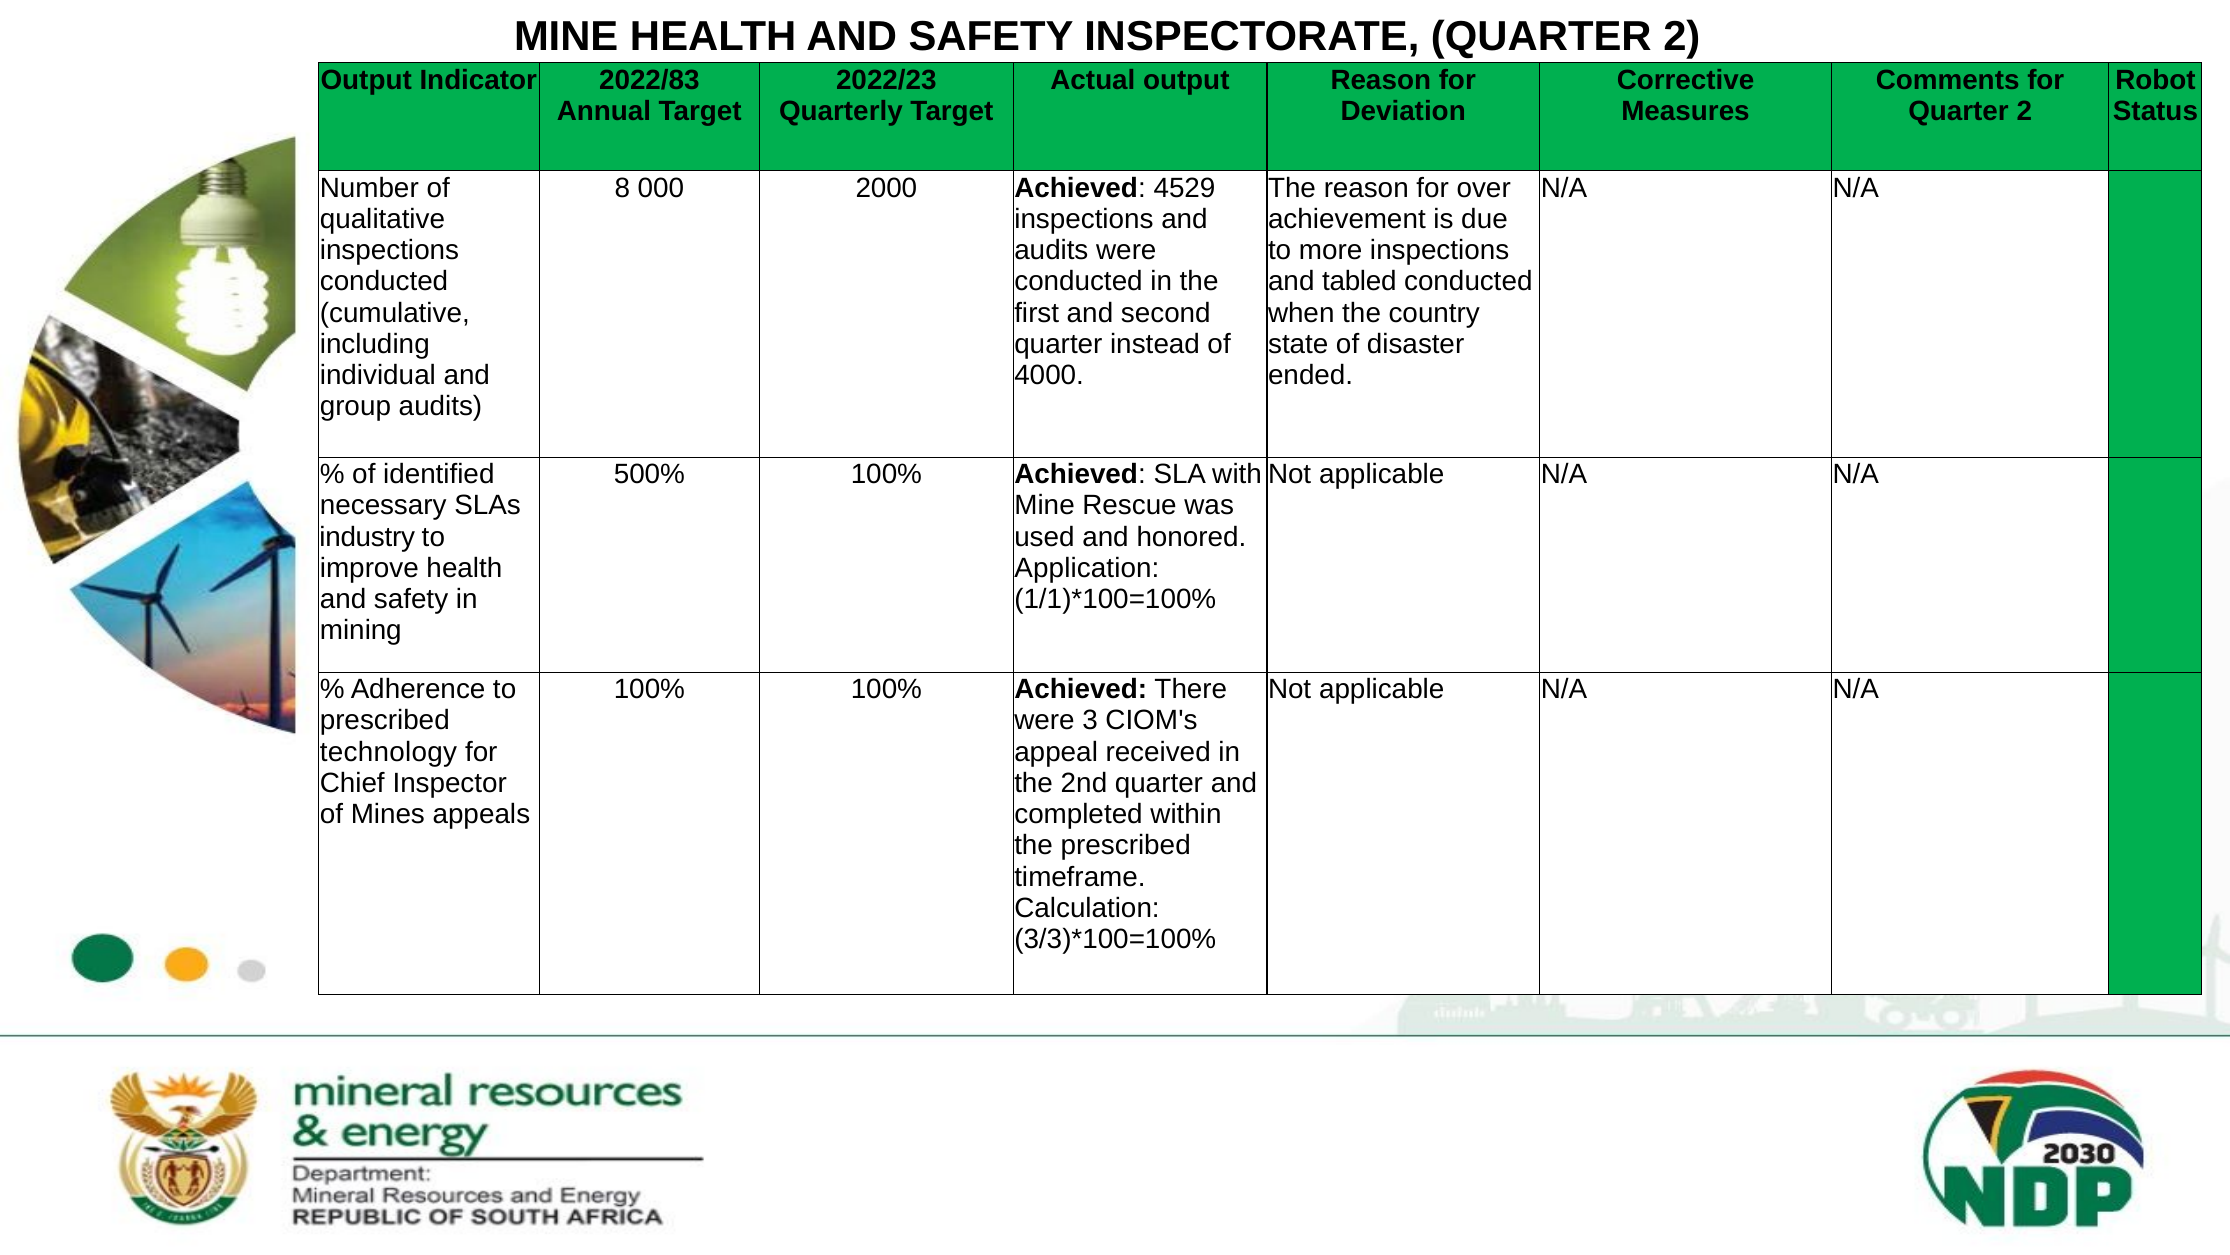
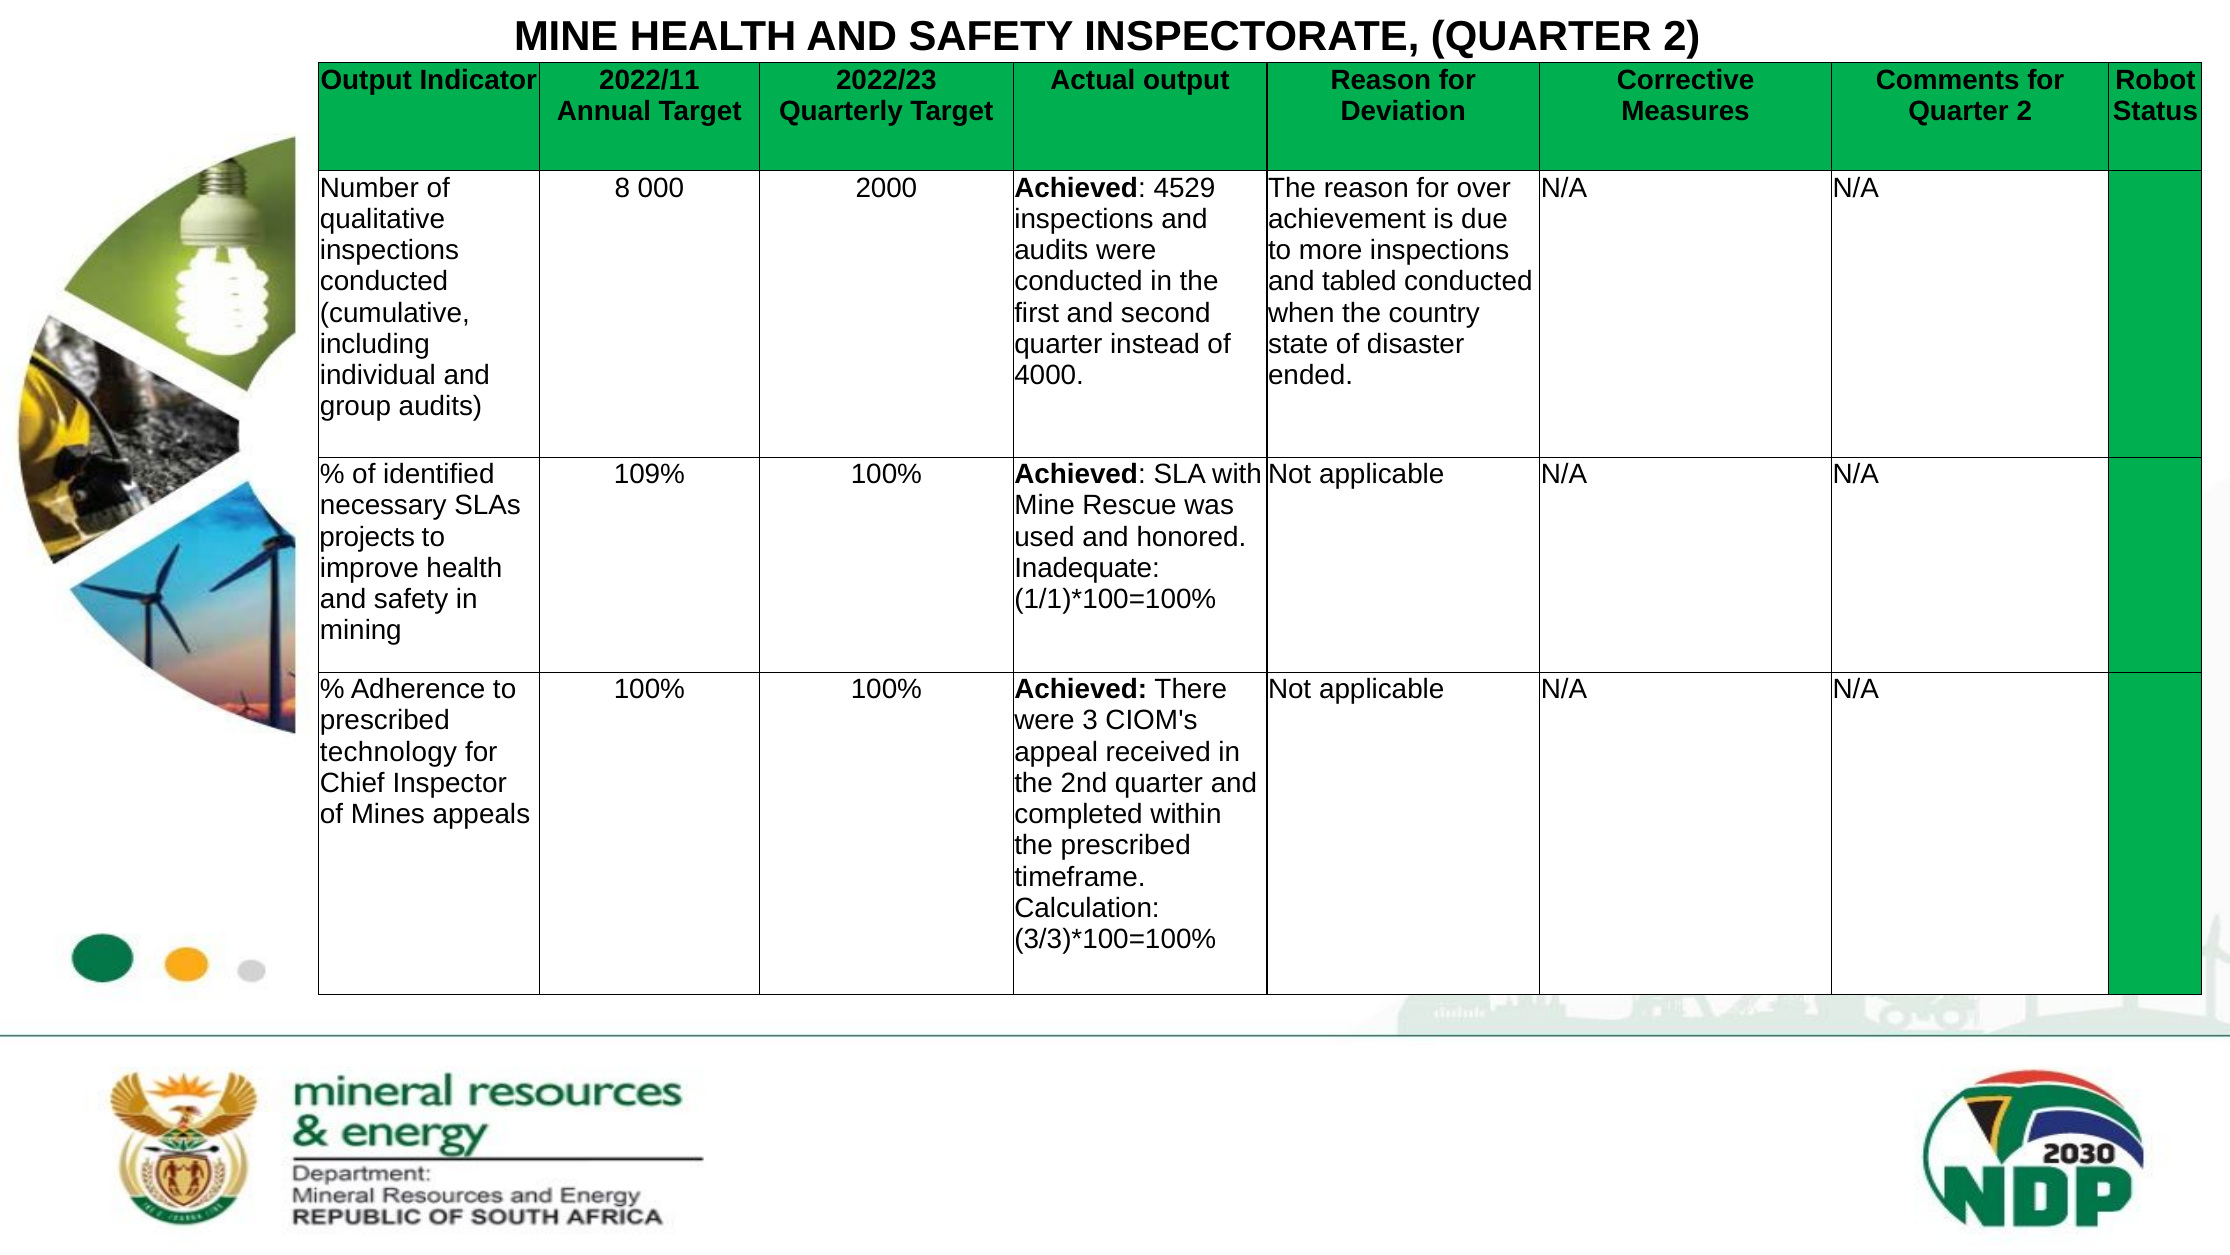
2022/83: 2022/83 -> 2022/11 (649, 80)
500%: 500% -> 109% (649, 474)
industry: industry -> projects (367, 537)
Application: Application -> Inadequate (1087, 568)
